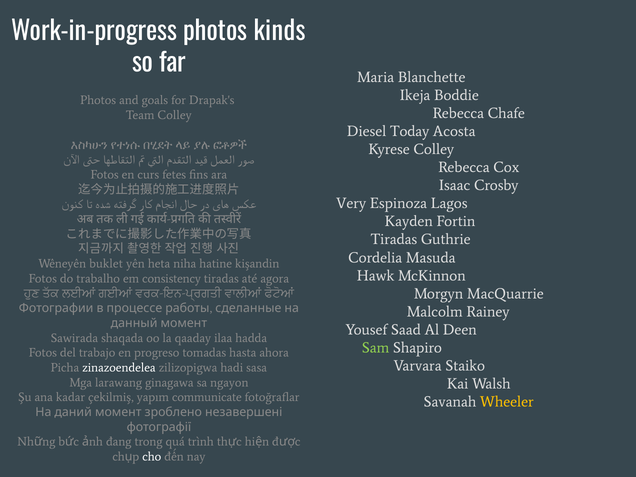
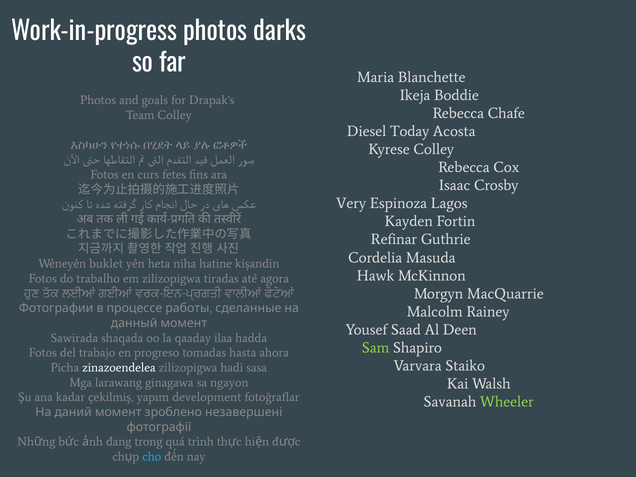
kinds: kinds -> darks (280, 31)
Tiradas: Tiradas -> Refinar (394, 240)
em consistency: consistency -> zilizopigwa (171, 279)
communicate: communicate -> development (207, 397)
Wheeler colour: yellow -> light green (507, 402)
cho colour: white -> light blue (152, 457)
